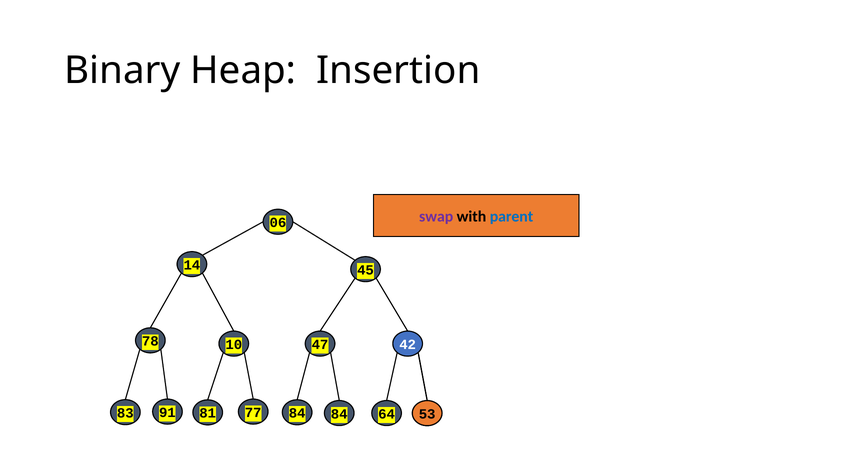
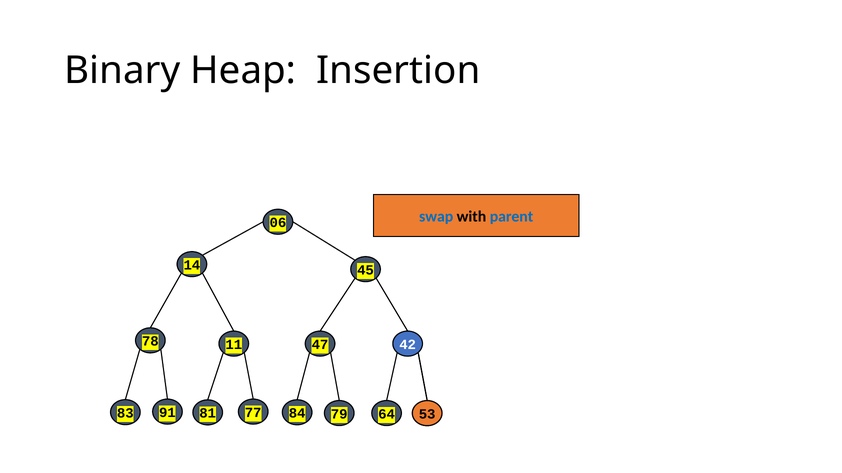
swap colour: purple -> blue (436, 217)
10: 10 -> 11 (234, 345)
84 84: 84 -> 79 (339, 415)
